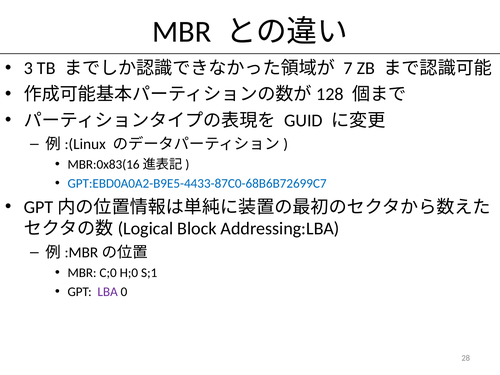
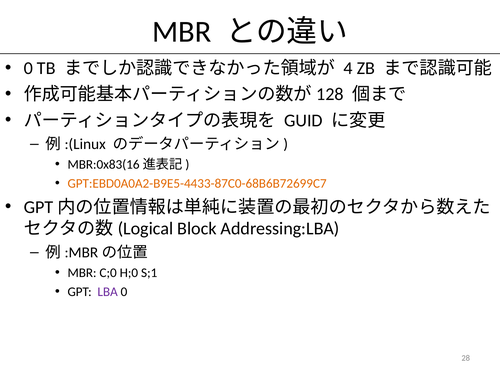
3: 3 -> 0 (28, 68)
7: 7 -> 4 (348, 68)
GPT:EBD0A0A2-B9E5-4433-87C0-68B6B72699C7 colour: blue -> orange (197, 184)
